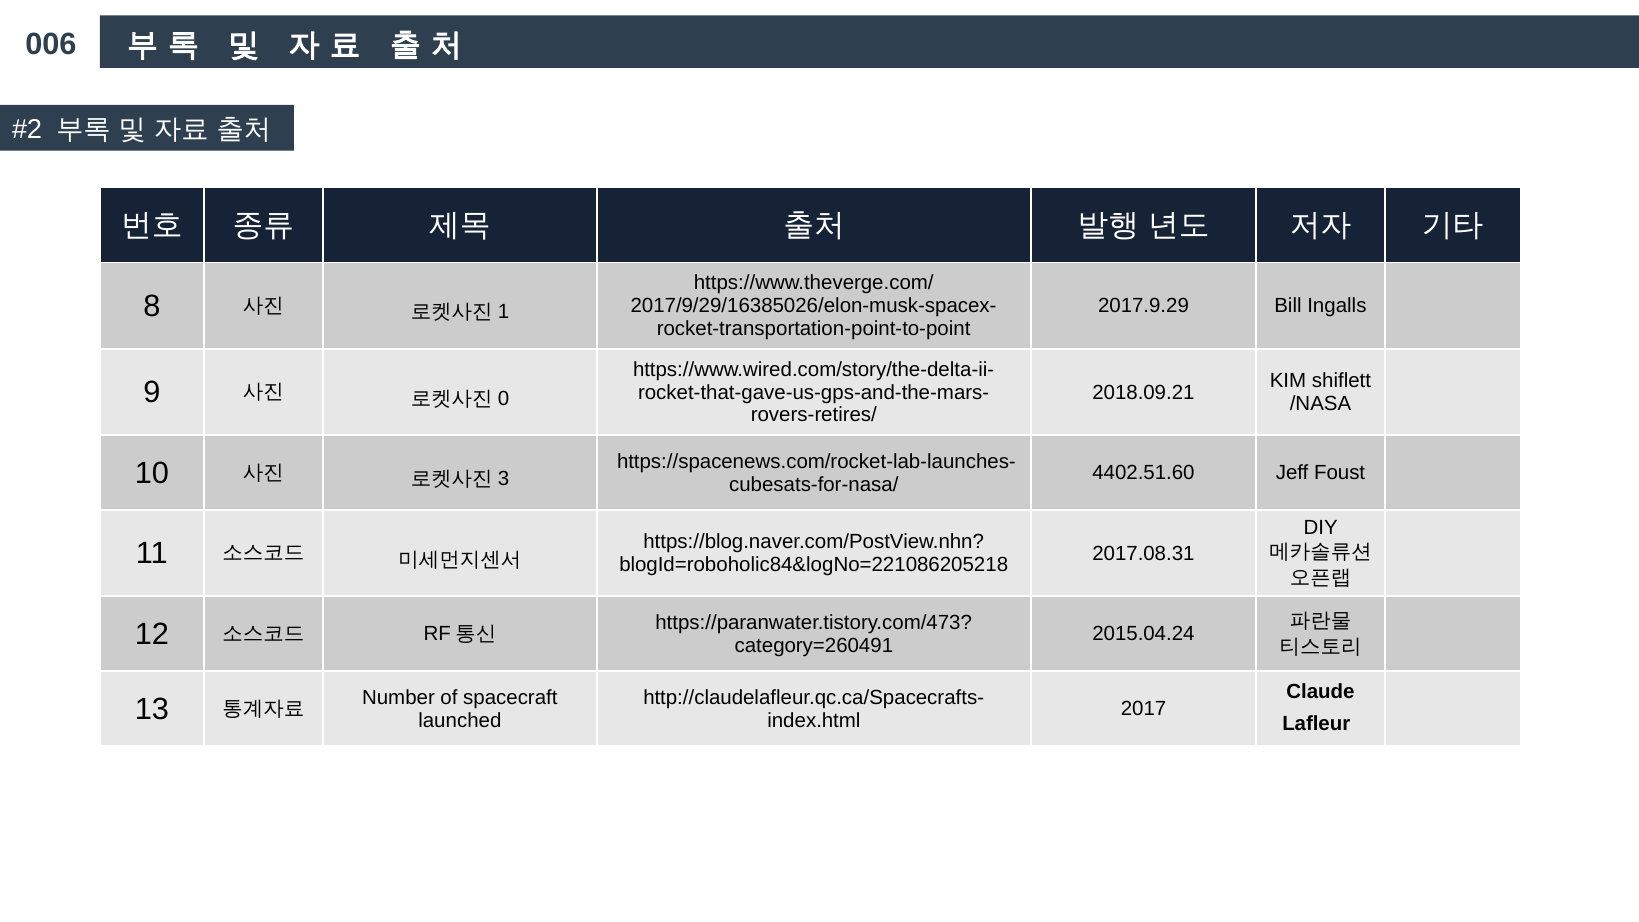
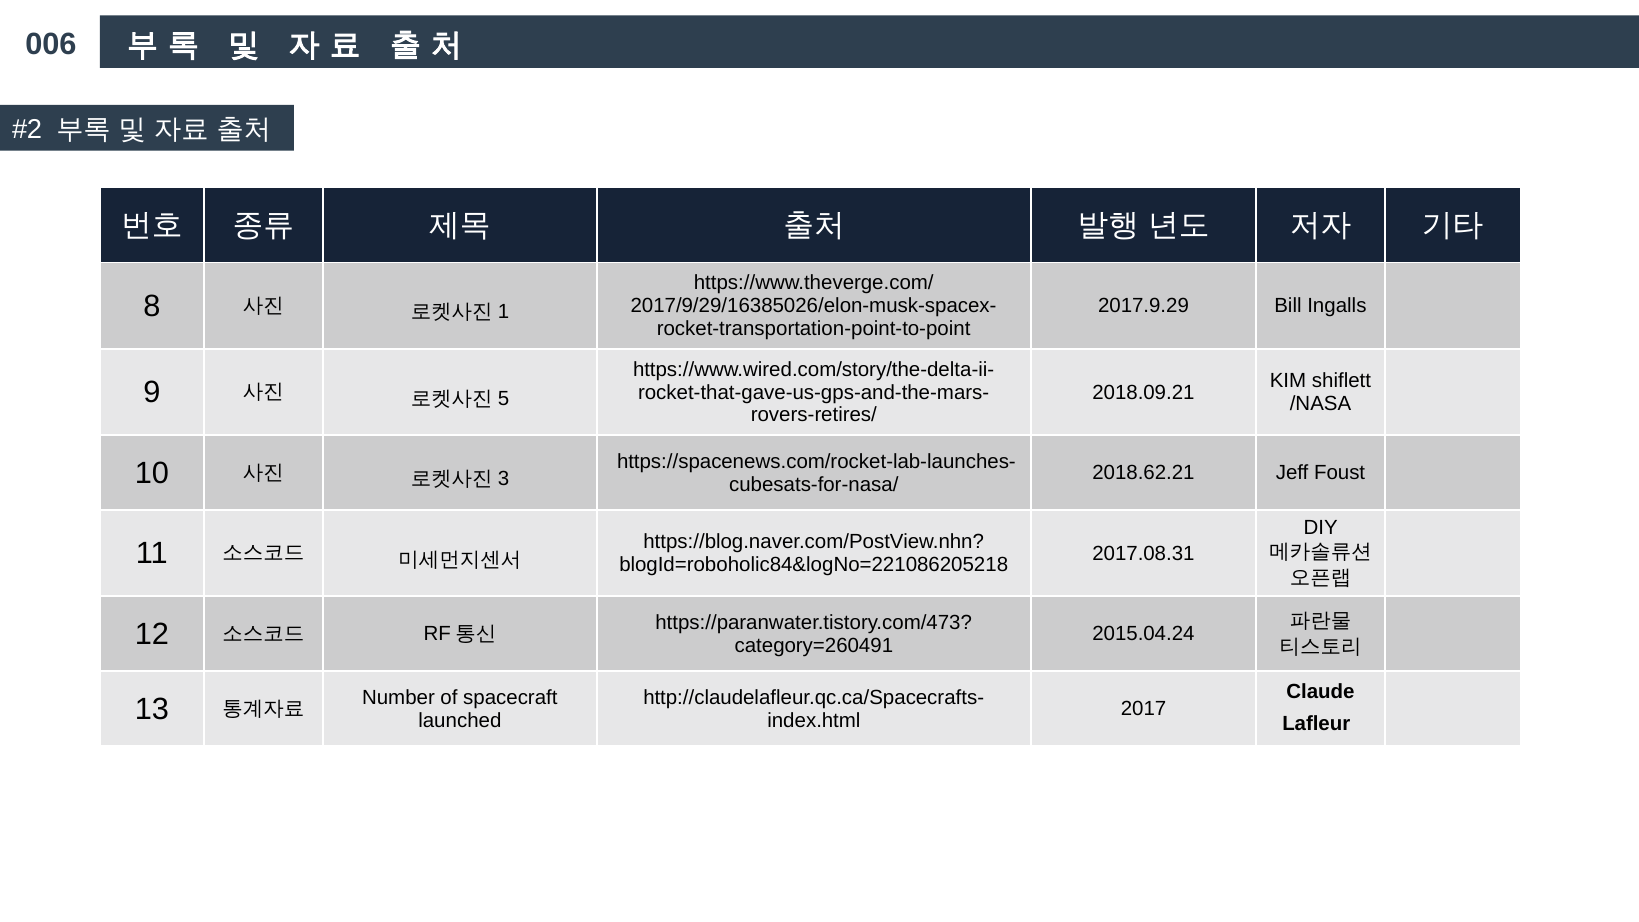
0: 0 -> 5 (504, 398)
4402.51.60: 4402.51.60 -> 2018.62.21 (1143, 473)
